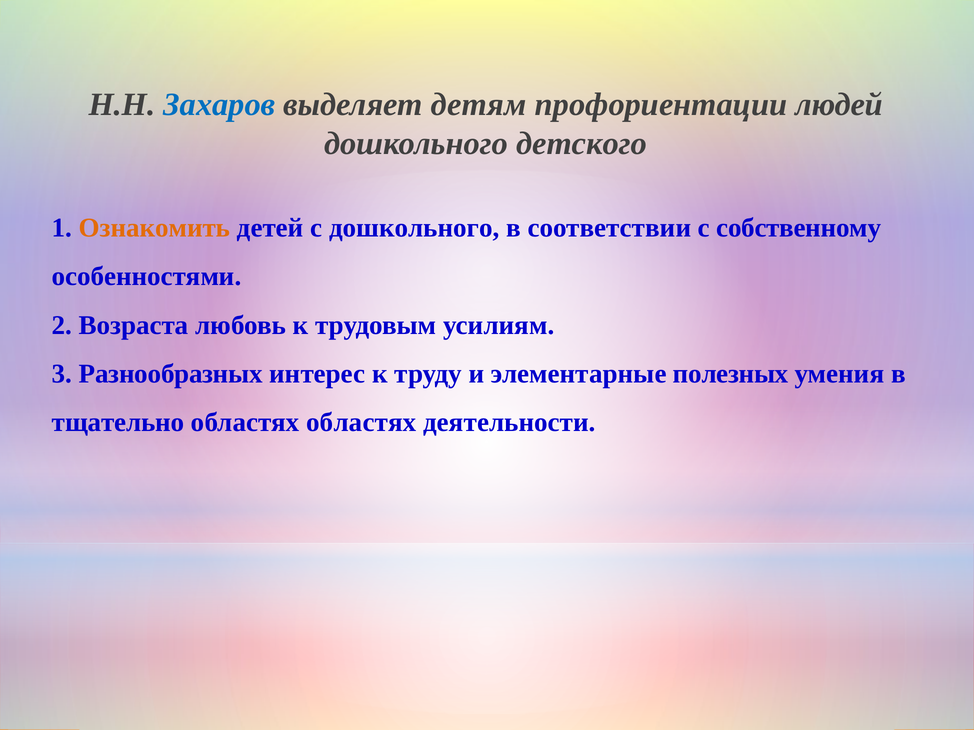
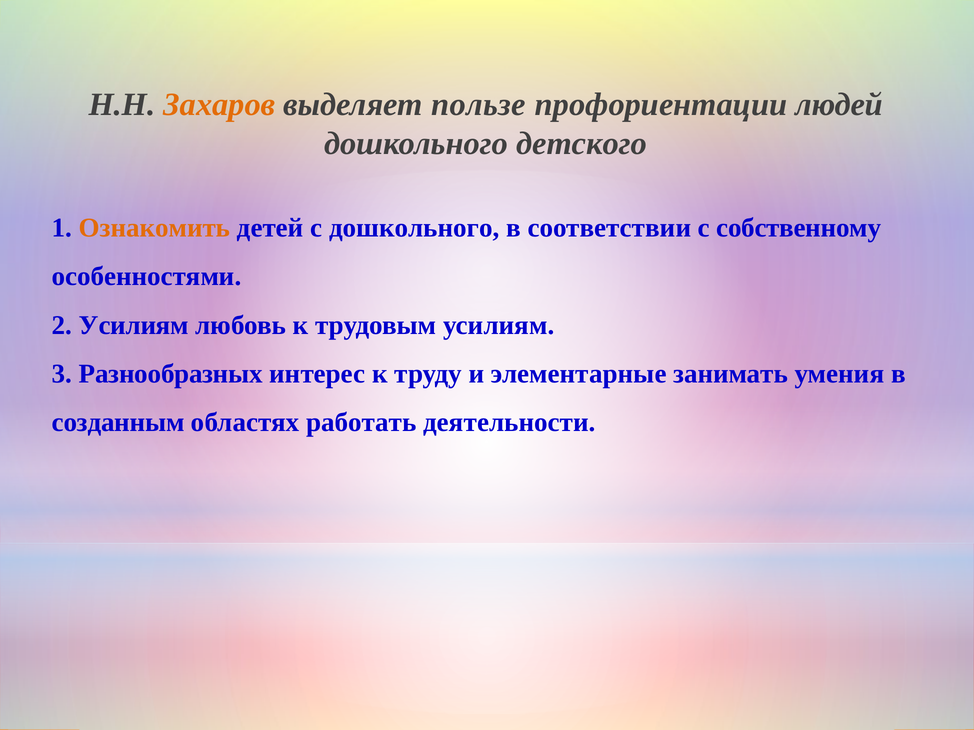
Захаров colour: blue -> orange (219, 105)
детям: детям -> пользе (479, 105)
2 Возраста: Возраста -> Усилиям (134, 325)
полезных: полезных -> занимать (731, 374)
тщательно: тщательно -> созданным (118, 423)
областях областях: областях -> работать (361, 423)
